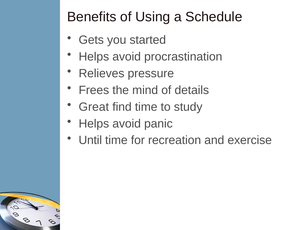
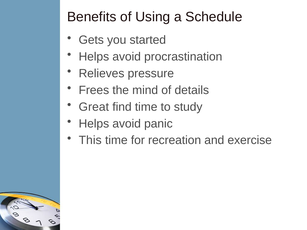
Until: Until -> This (90, 140)
